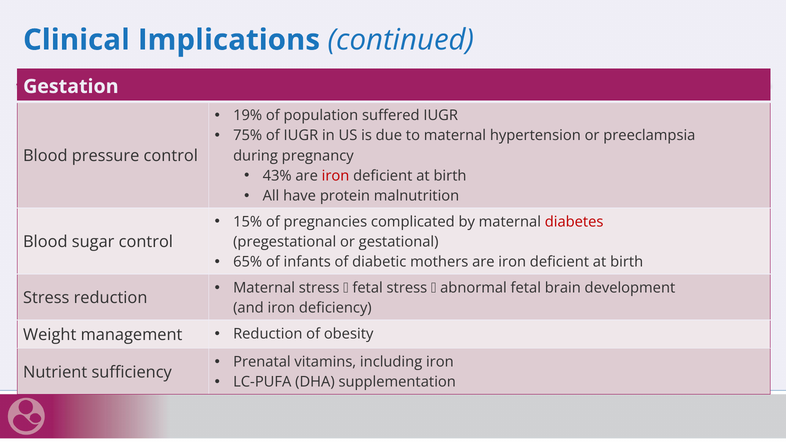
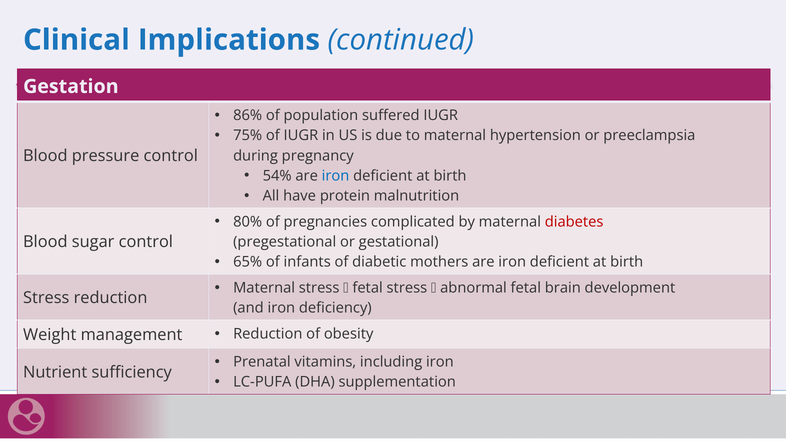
19%: 19% -> 86% (248, 116)
43%: 43% -> 54% (277, 176)
iron colour: red -> blue (336, 176)
15%: 15% -> 80% (248, 222)
